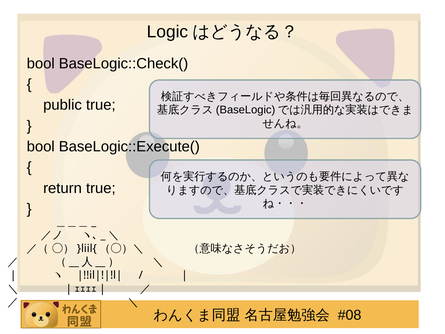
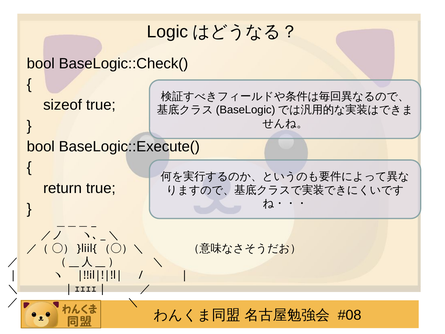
public: public -> sizeof (63, 105)
